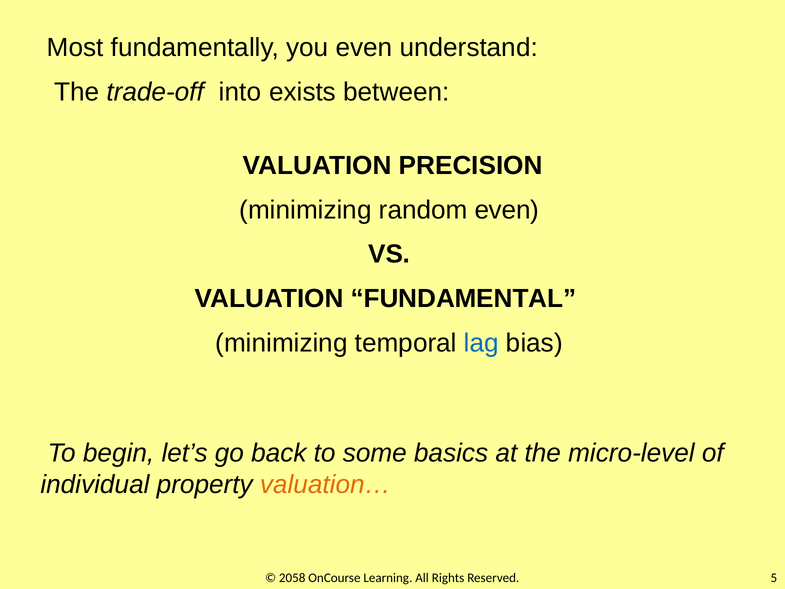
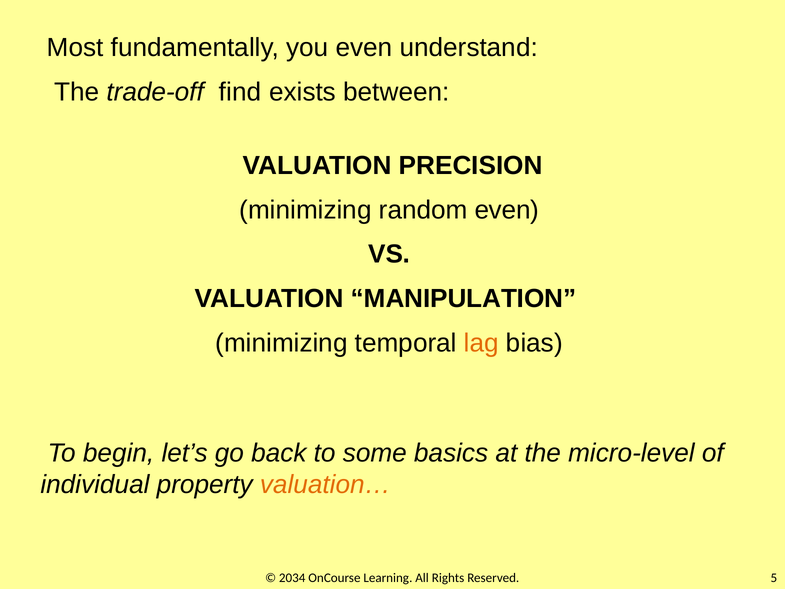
into: into -> find (240, 92)
FUNDAMENTAL: FUNDAMENTAL -> MANIPULATION (464, 299)
lag colour: blue -> orange (481, 343)
2058: 2058 -> 2034 (292, 578)
